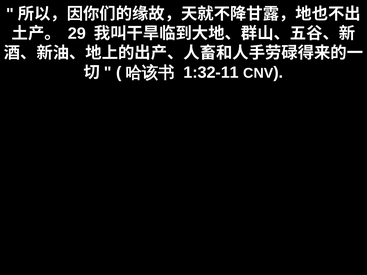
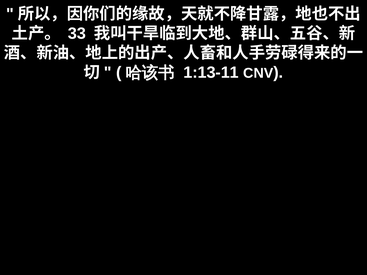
29: 29 -> 33 (77, 34)
1:32-11: 1:32-11 -> 1:13-11 (211, 73)
